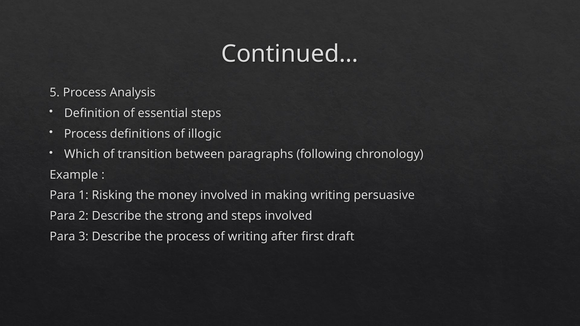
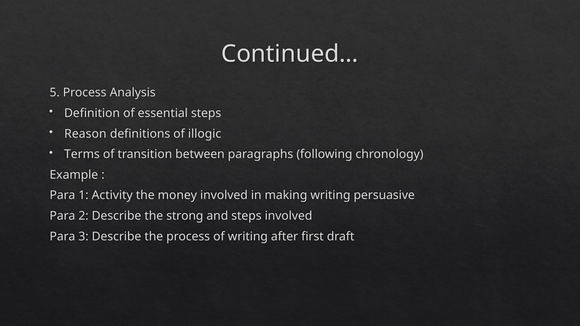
Process: Process -> Reason (85, 134)
Which: Which -> Terms (82, 154)
Risking: Risking -> Activity (112, 195)
